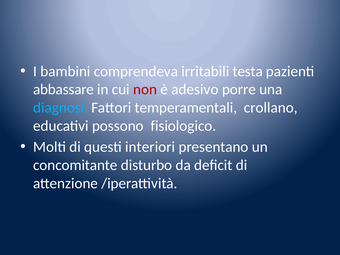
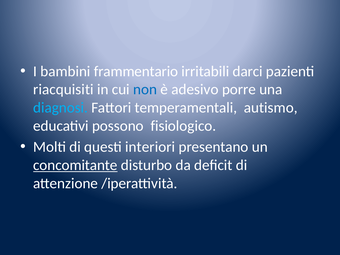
comprendeva: comprendeva -> frammentario (136, 71)
testa: testa -> darci (248, 71)
abbassare: abbassare -> riacquisiti (63, 89)
non colour: red -> blue (145, 89)
crollano: crollano -> autismo (271, 108)
concomitante underline: none -> present (75, 165)
